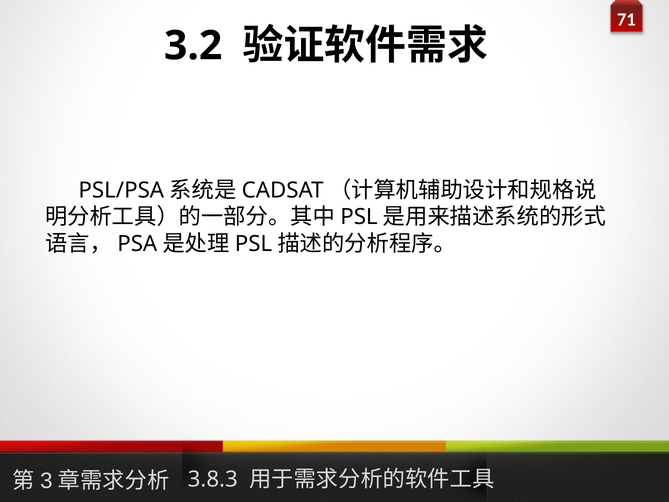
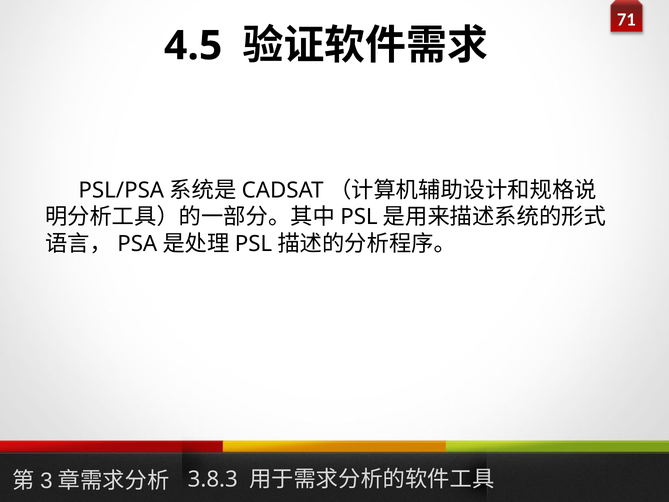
3.2: 3.2 -> 4.5 (193, 46)
